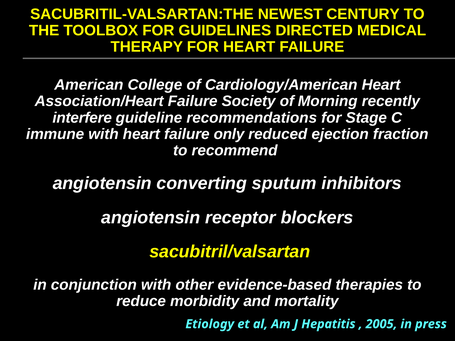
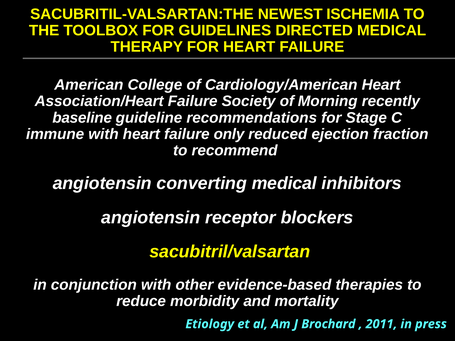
CENTURY: CENTURY -> ISCHEMIA (363, 14)
interfere: interfere -> baseline (82, 118)
converting sputum: sputum -> medical (284, 183)
Hepatitis: Hepatitis -> Brochard (328, 324)
2005: 2005 -> 2011 (381, 324)
